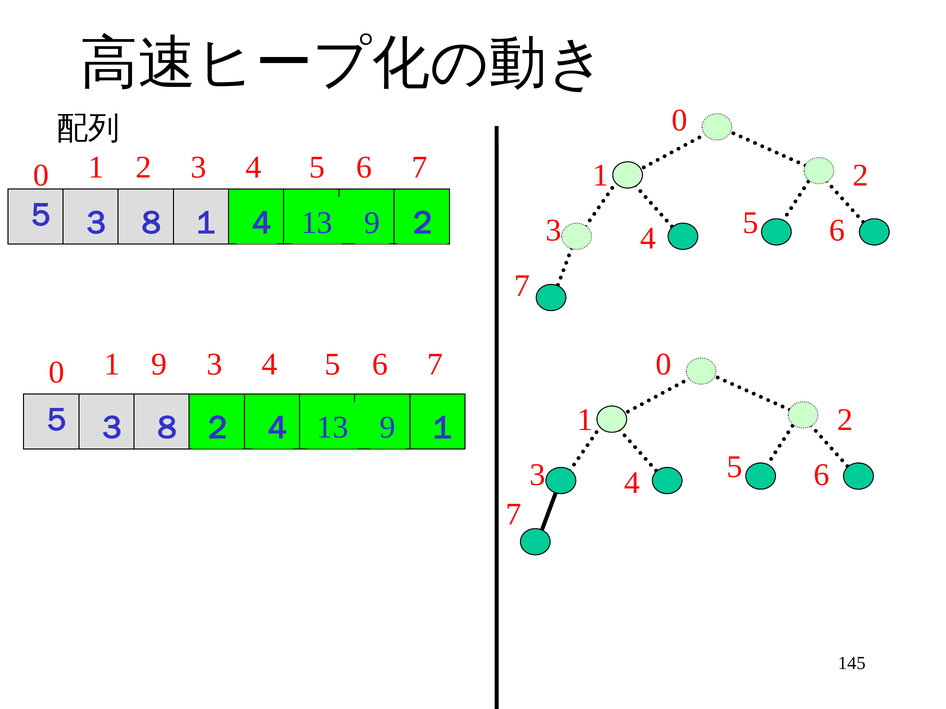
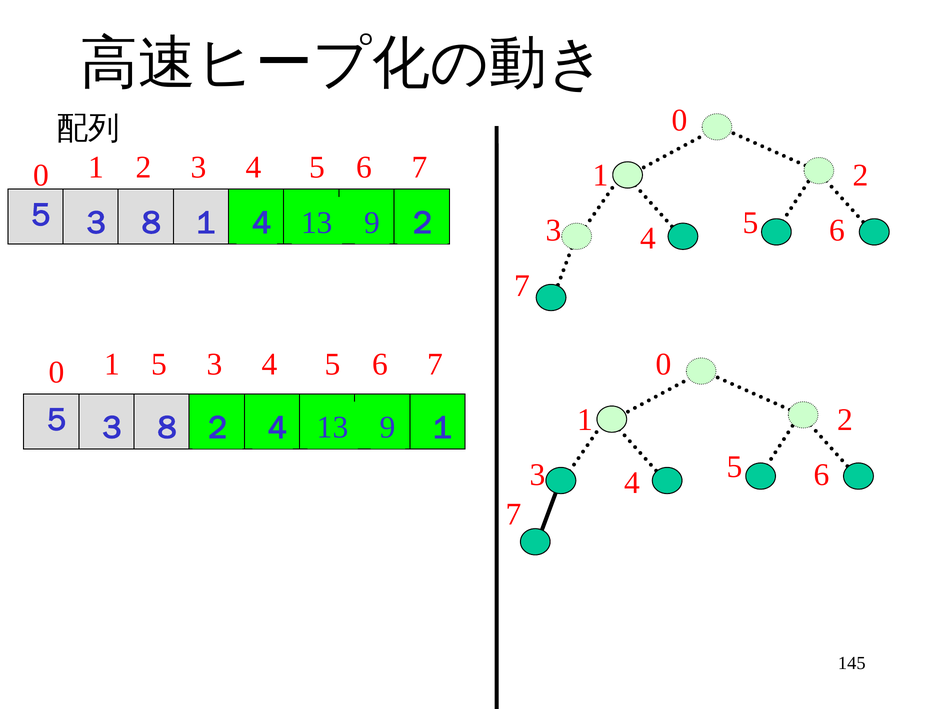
1 9: 9 -> 5 (159, 365)
